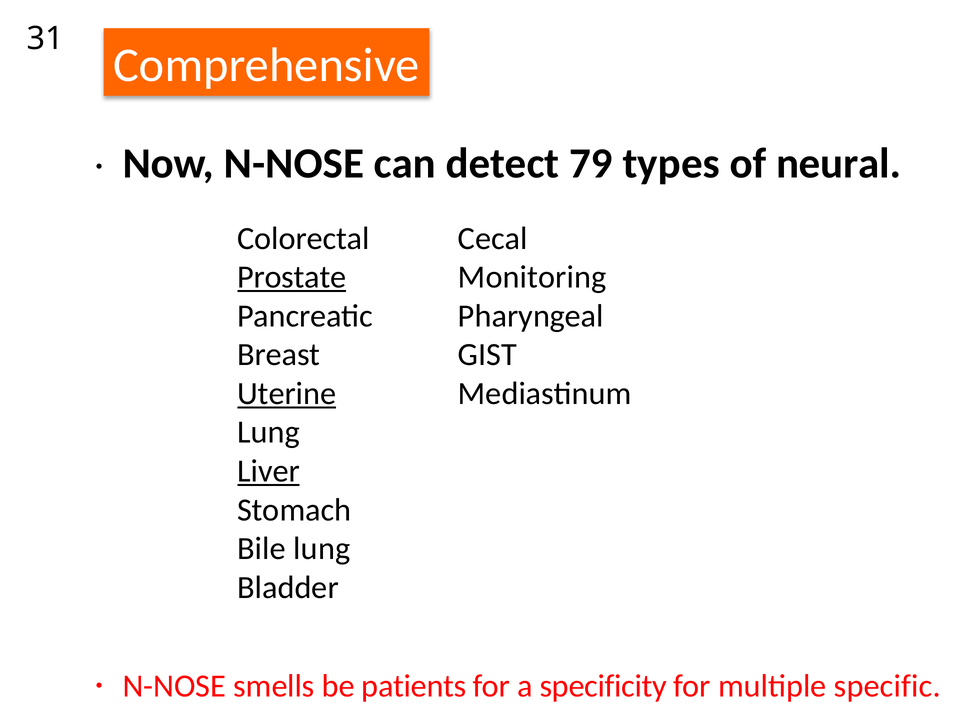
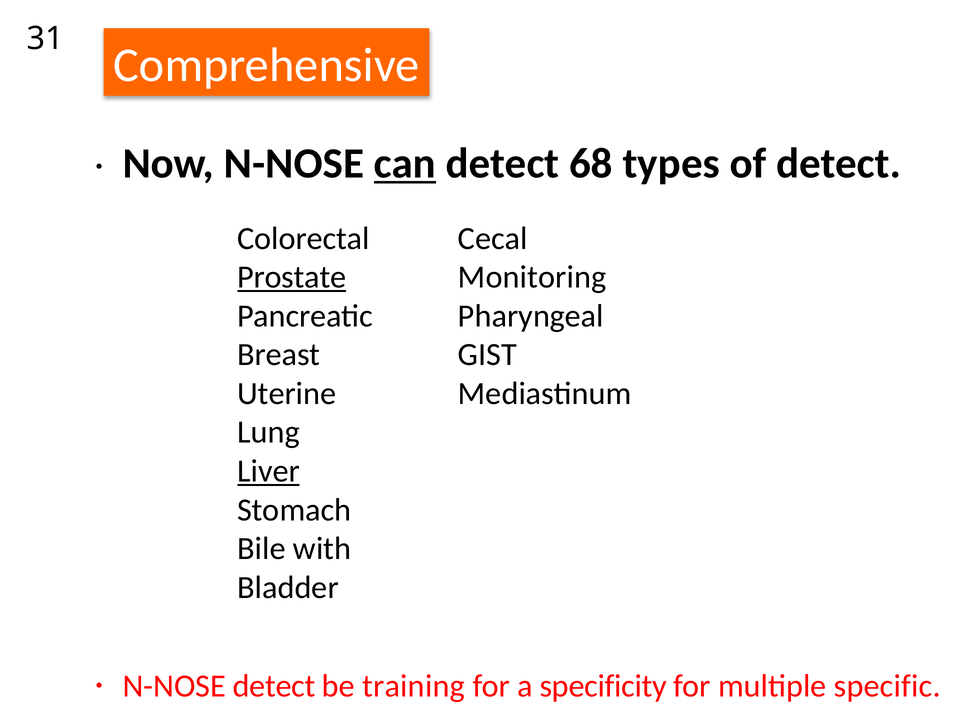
can underline: none -> present (405, 163)
79: 79 -> 68 (591, 163)
of neural: neural -> detect (839, 163)
Uterine underline: present -> none (287, 393)
Bile lung: lung -> with (322, 548)
smells: smells -> detect (274, 686)
patients: patients -> training (414, 686)
